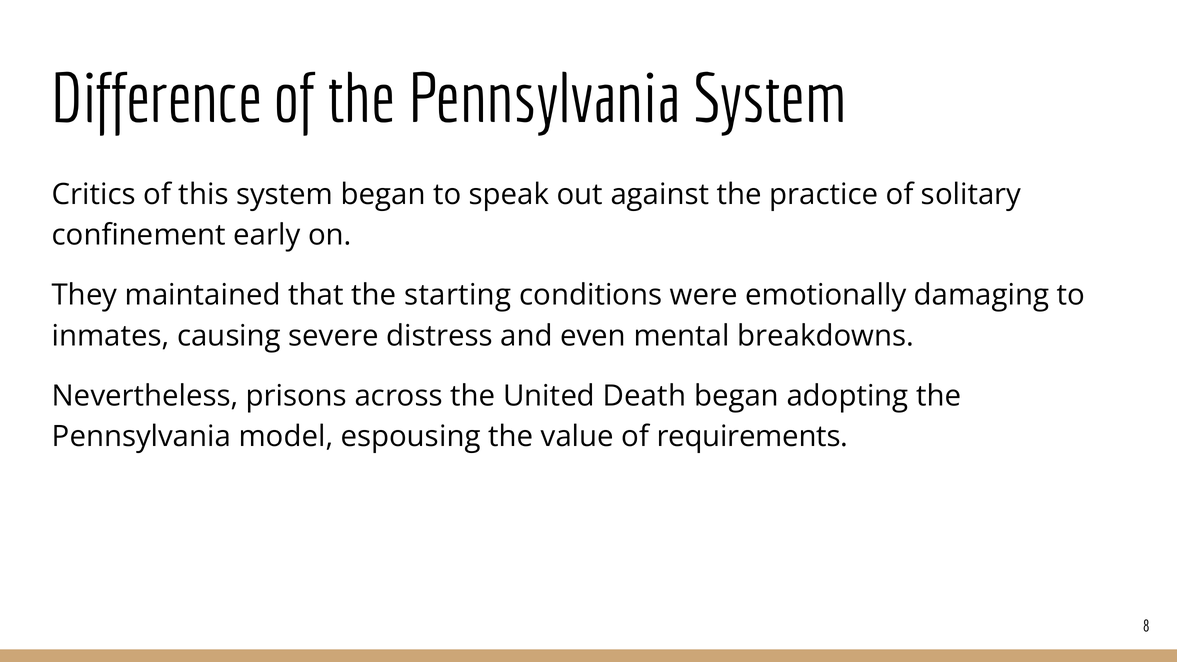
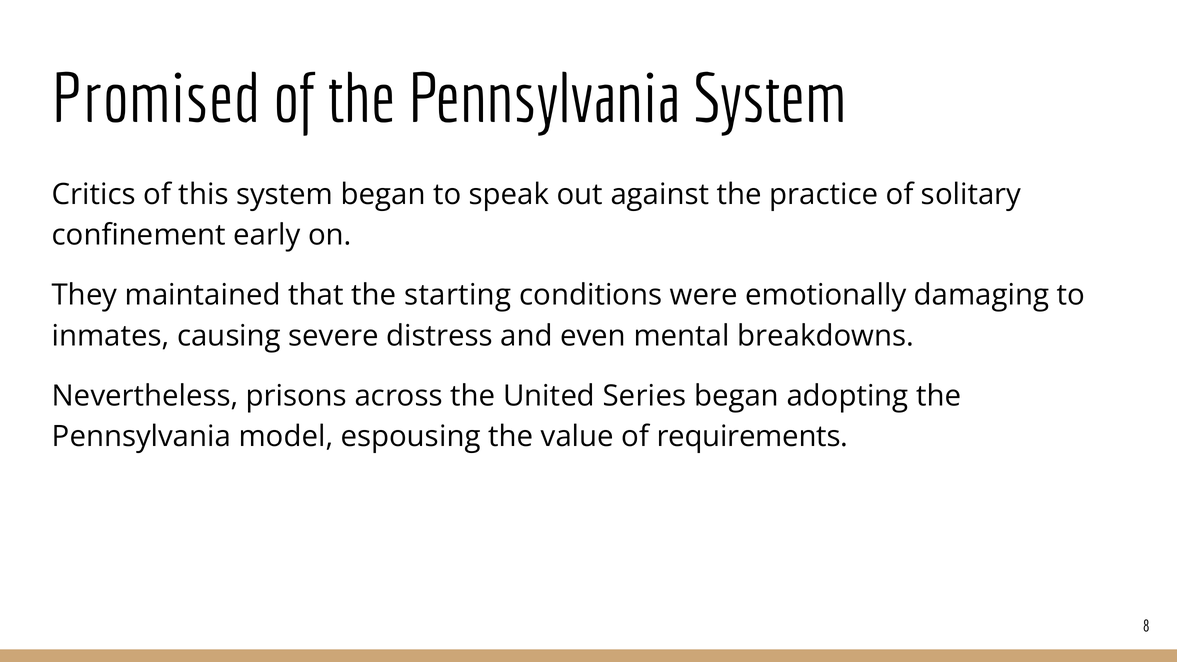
Difference: Difference -> Promised (156, 99)
Death: Death -> Series (644, 396)
